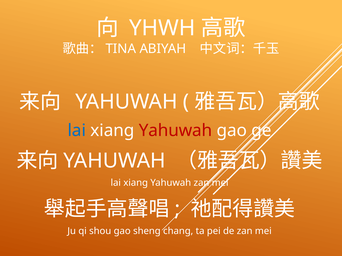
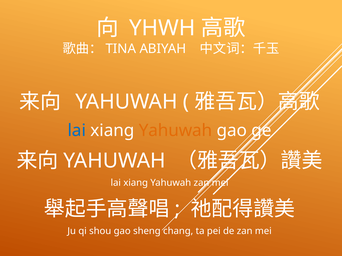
Yahuwah colour: red -> orange (176, 131)
